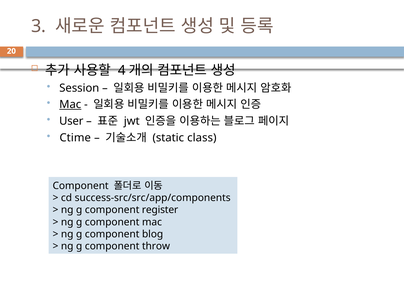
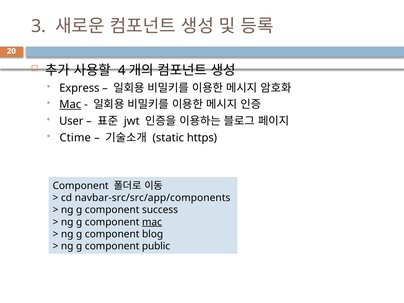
Session: Session -> Express (79, 88)
class: class -> https (202, 138)
success-src/src/app/components: success-src/src/app/components -> navbar-src/src/app/components (153, 198)
register: register -> success (160, 210)
mac underline: none -> present (152, 222)
throw: throw -> public (156, 246)
